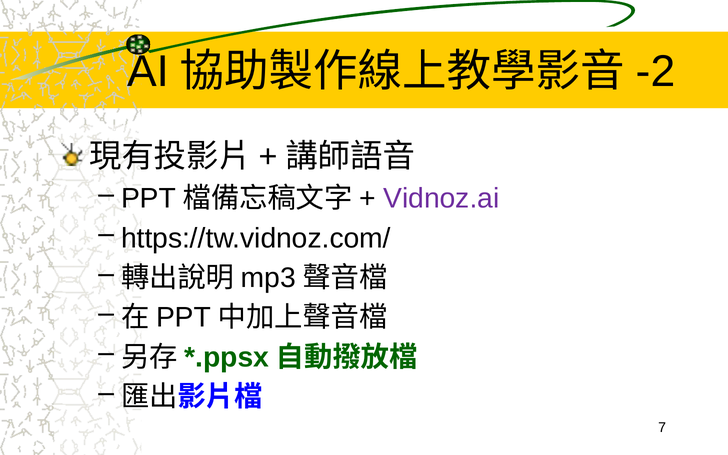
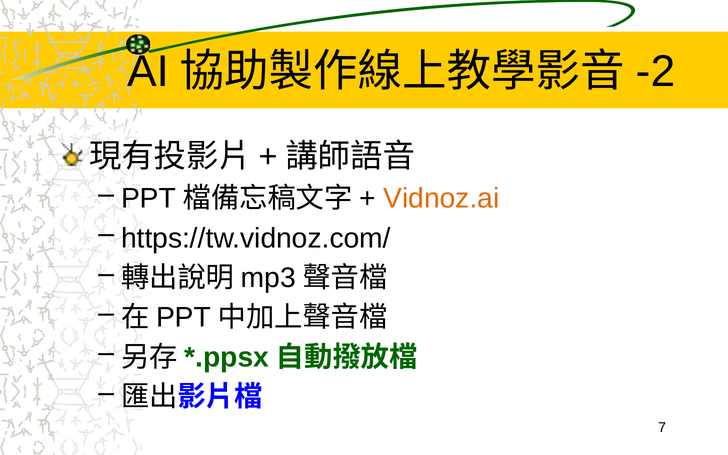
Vidnoz.ai colour: purple -> orange (441, 199)
